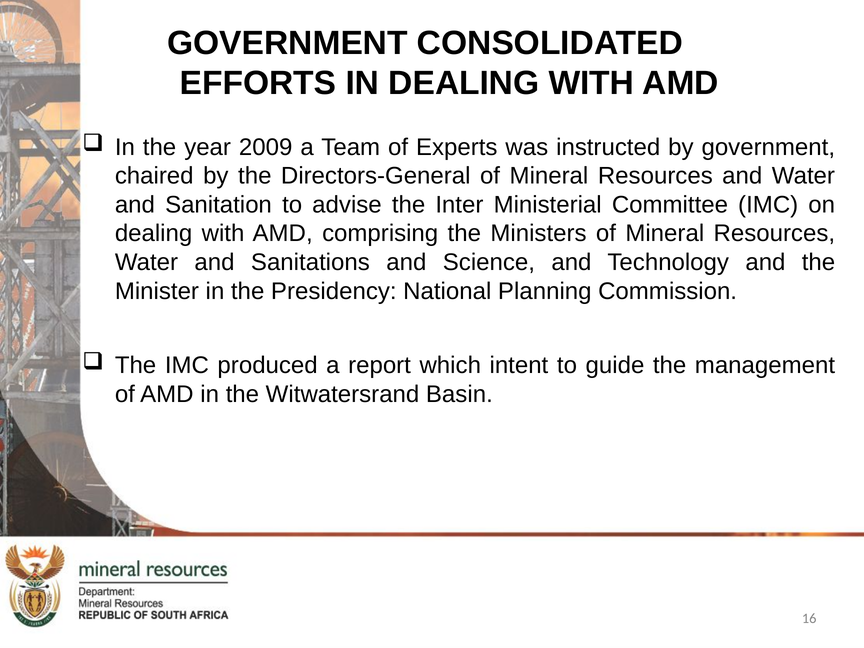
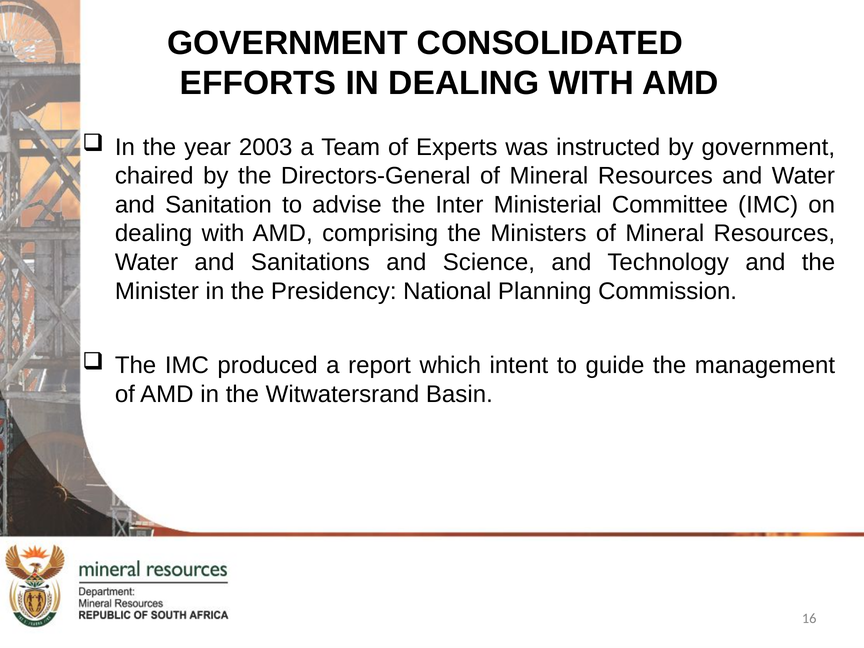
2009: 2009 -> 2003 (266, 147)
